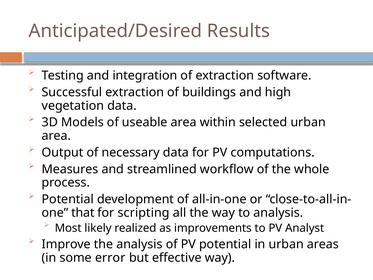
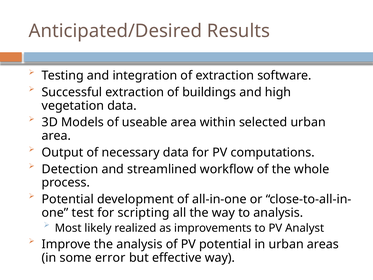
Measures: Measures -> Detection (70, 169)
that: that -> test (83, 213)
